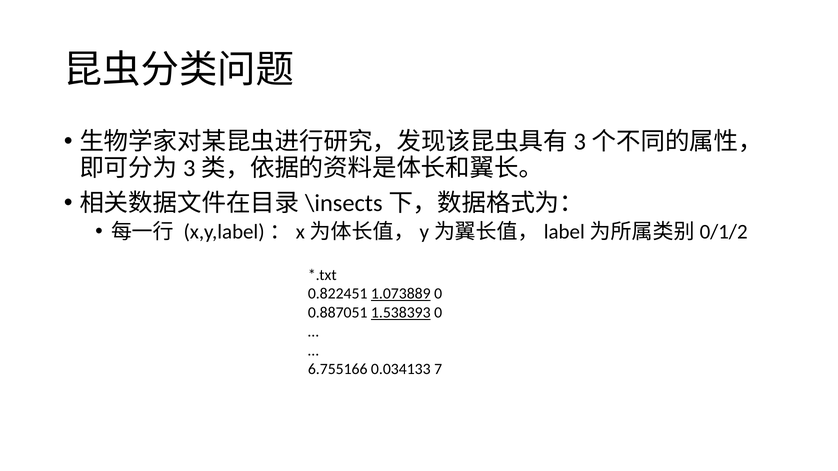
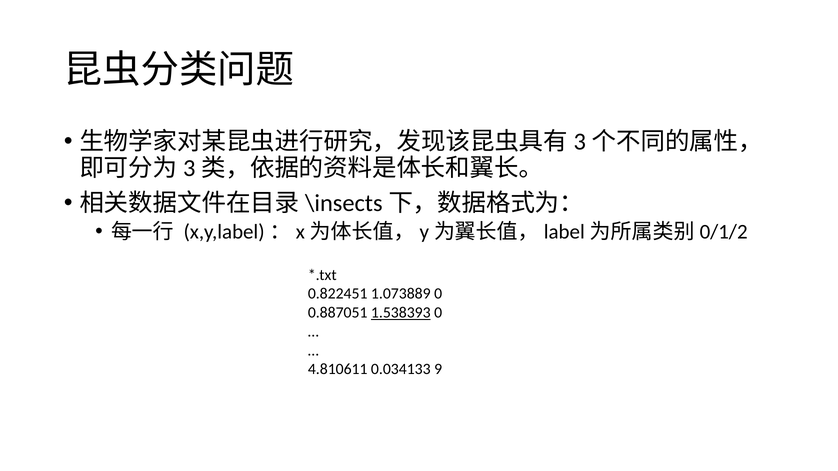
1.073889 underline: present -> none (401, 294)
6.755166: 6.755166 -> 4.810611 (338, 369)
7: 7 -> 9 (438, 369)
